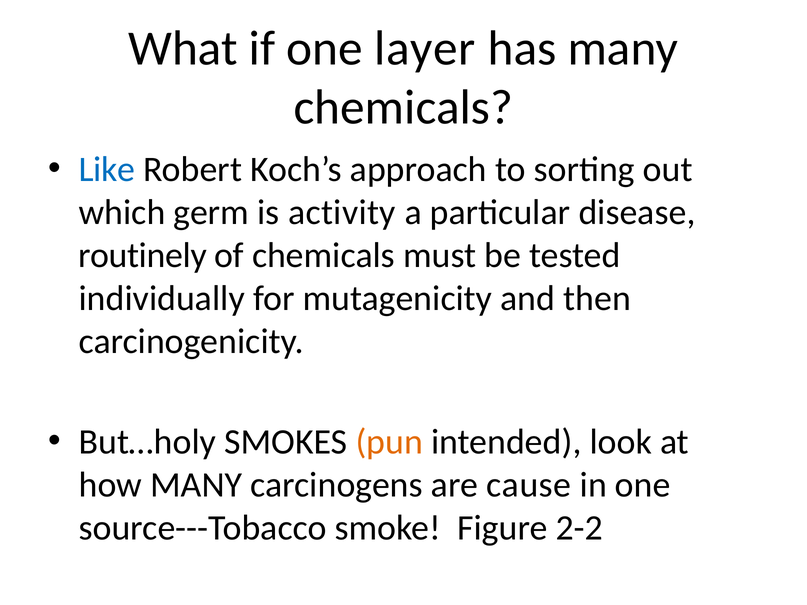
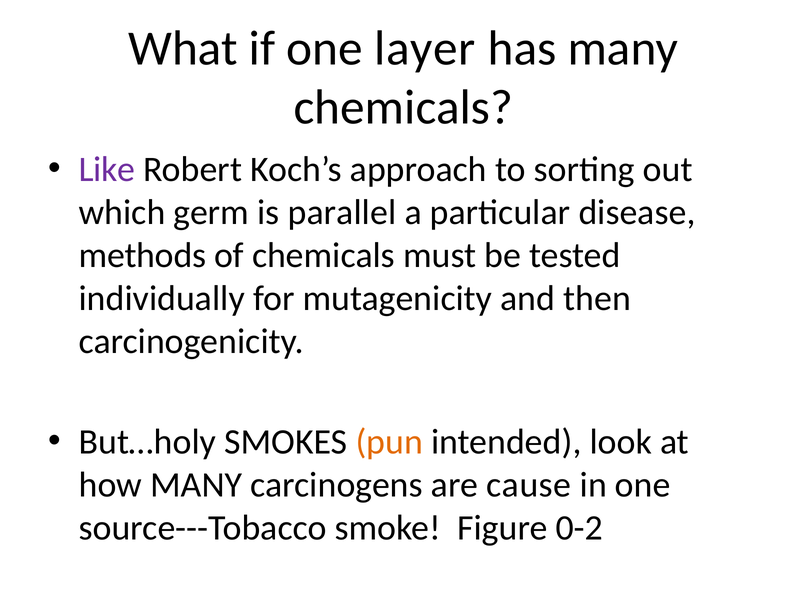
Like colour: blue -> purple (107, 169)
activity: activity -> parallel (342, 212)
routinely: routinely -> methods (142, 255)
2-2: 2-2 -> 0-2 (579, 528)
